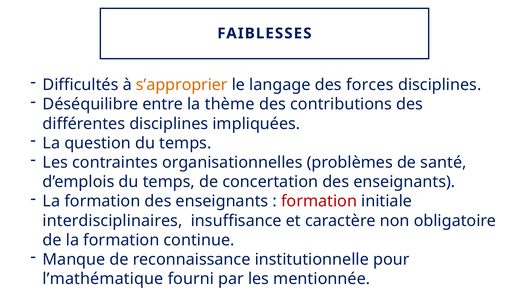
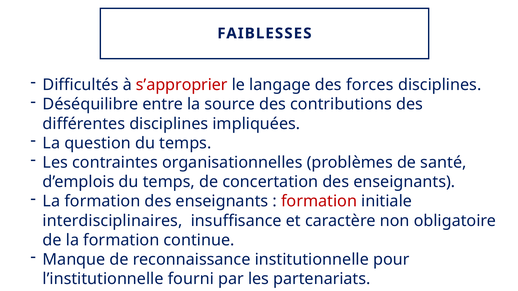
s’approprier colour: orange -> red (182, 85)
thème: thème -> source (230, 104)
l’mathématique: l’mathématique -> l’institutionnelle (103, 279)
mentionnée: mentionnée -> partenariats (322, 279)
